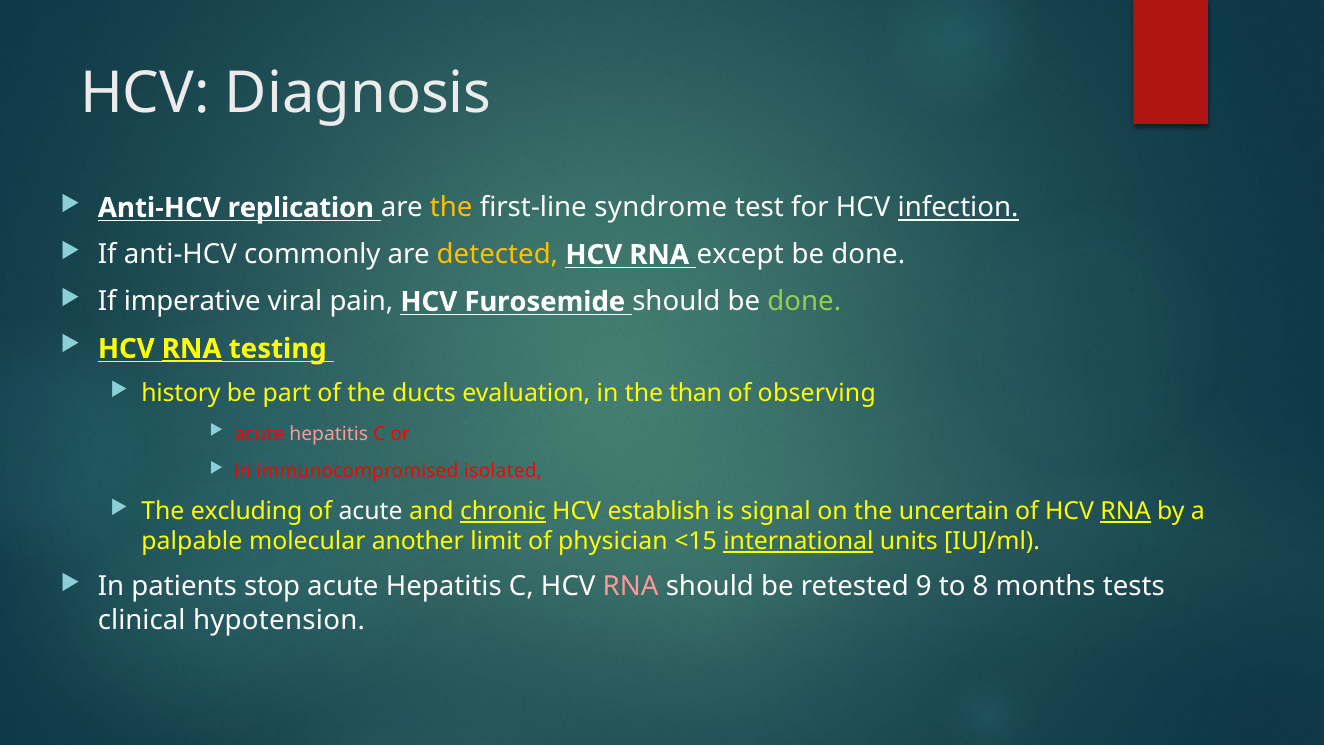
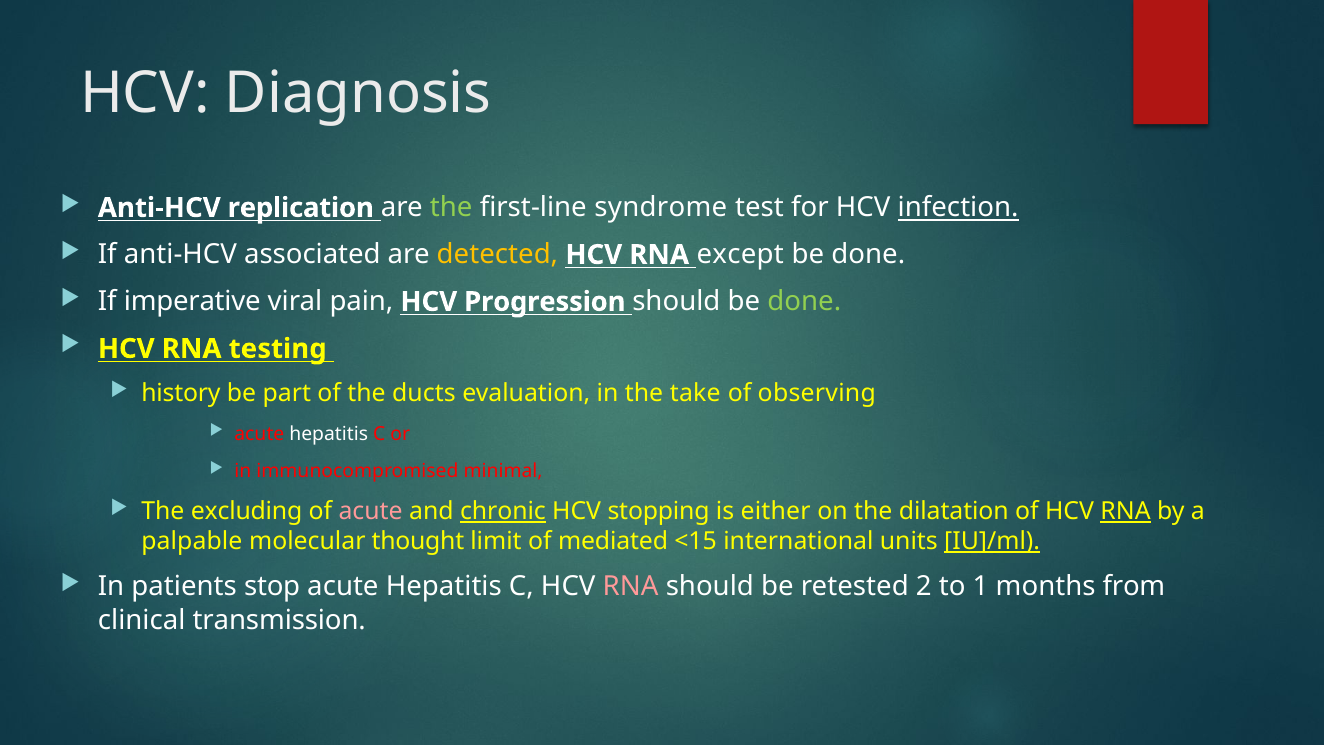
the colour: yellow -> light green (451, 208)
commonly: commonly -> associated (312, 255)
Furosemide: Furosemide -> Progression (545, 302)
RNA underline: present -> none (192, 349)
than: than -> take (695, 394)
hepatitis colour: pink -> white (329, 434)
isolated: isolated -> minimal (503, 471)
acute colour: white -> pink (371, 511)
establish: establish -> stopping (659, 511)
signal: signal -> either (776, 511)
uncertain: uncertain -> dilatation (954, 511)
another: another -> thought (418, 541)
physician: physician -> mediated (613, 541)
international underline: present -> none (798, 541)
IU]/ml underline: none -> present (992, 541)
9: 9 -> 2 (924, 587)
8: 8 -> 1 (981, 587)
tests: tests -> from (1134, 587)
hypotension: hypotension -> transmission (279, 620)
